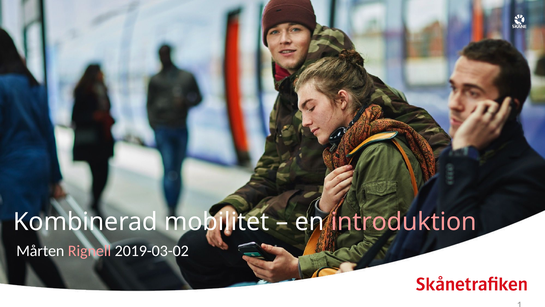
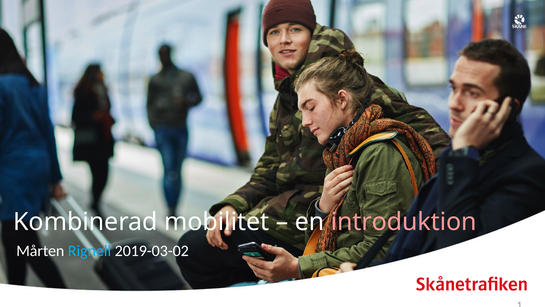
Rignell colour: pink -> light blue (90, 250)
